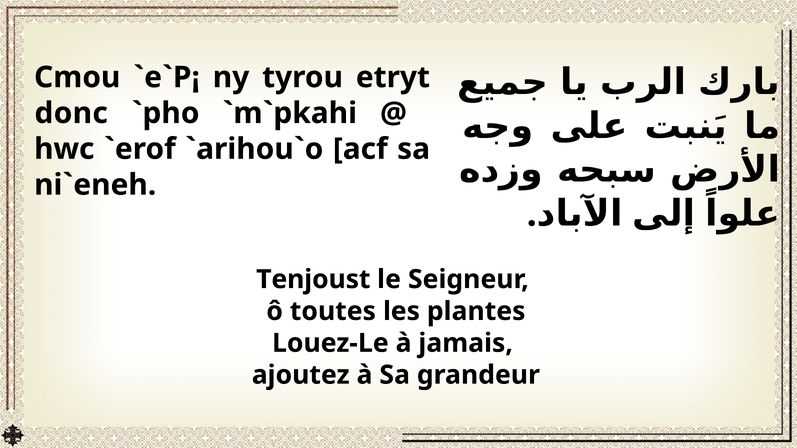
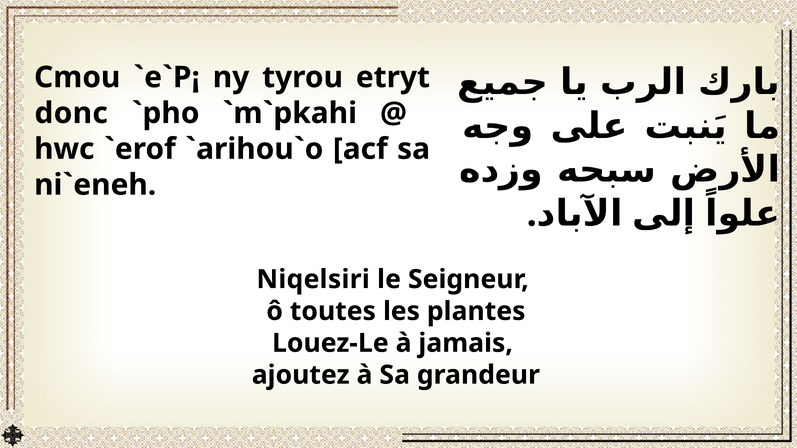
Tenjoust: Tenjoust -> Niqelsiri (313, 280)
